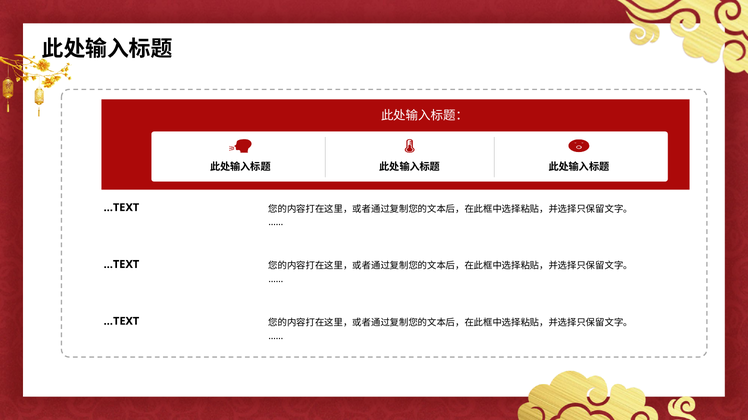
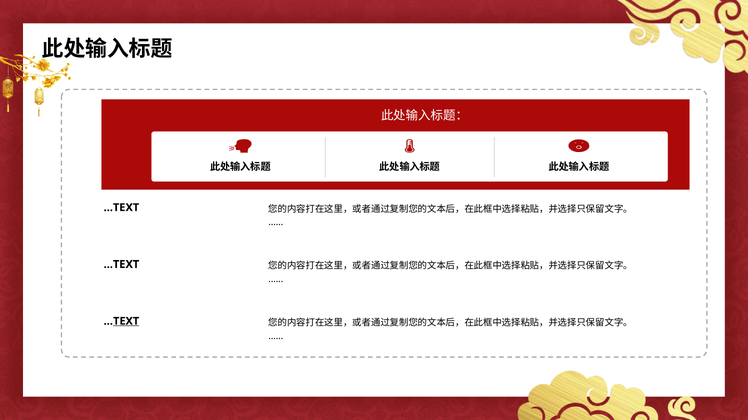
TEXT underline: none -> present (126, 322)
